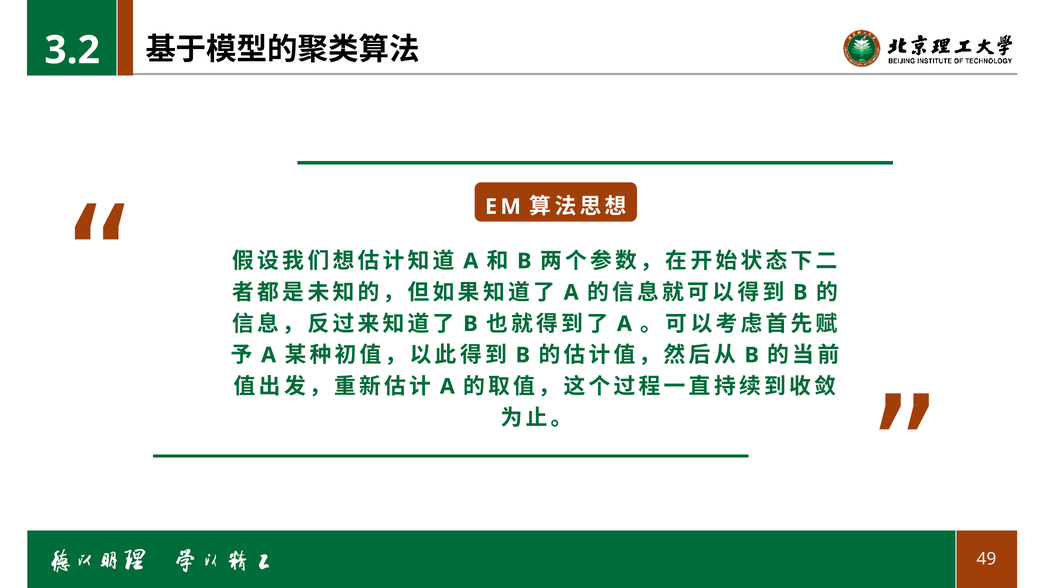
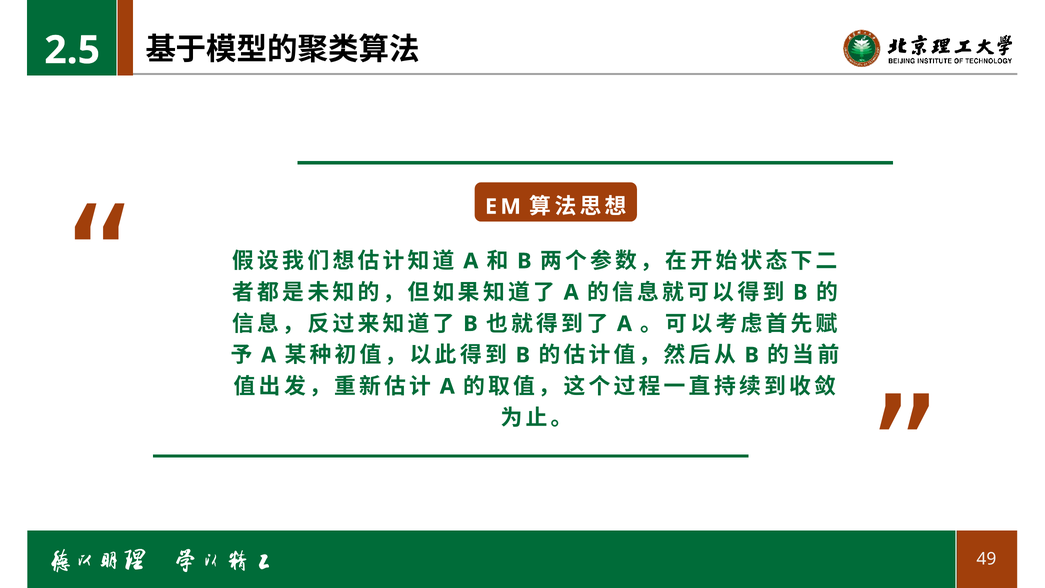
3.2: 3.2 -> 2.5 (72, 50)
